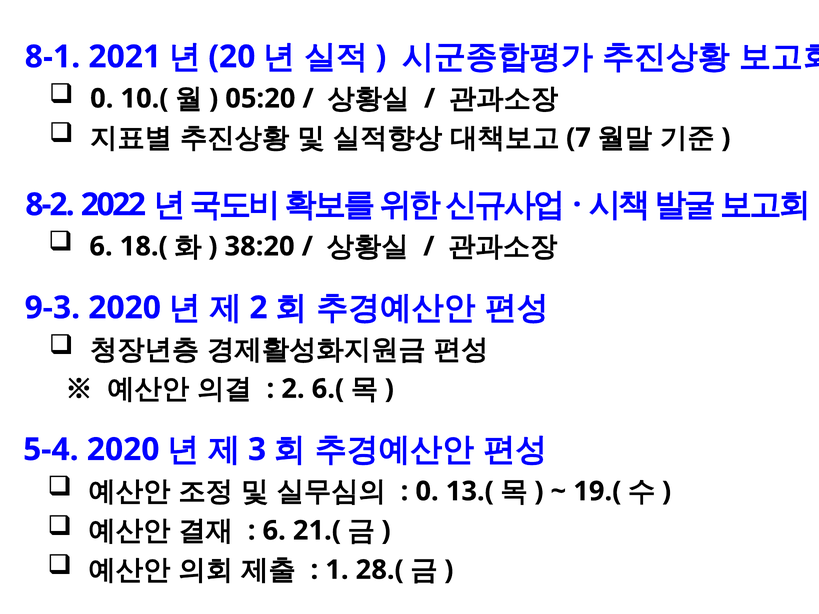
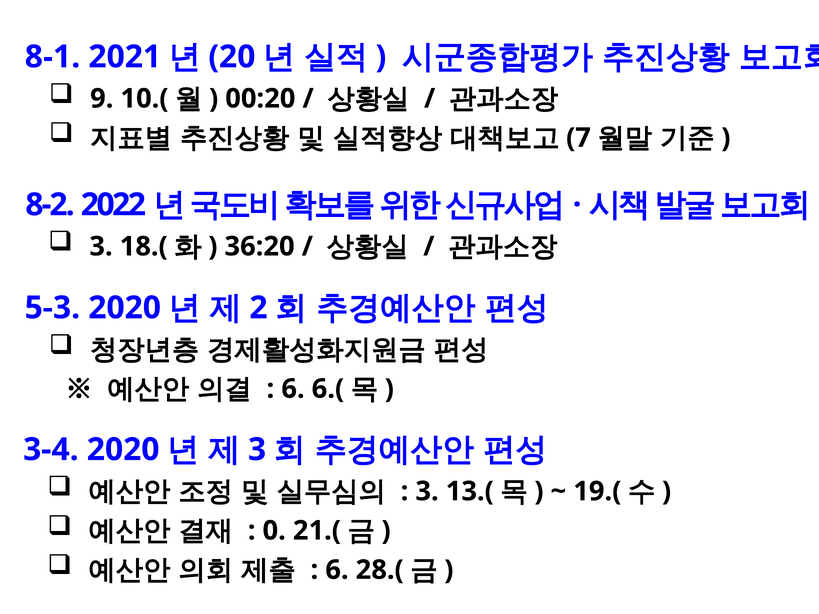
0: 0 -> 9 (102, 99)
05:20: 05:20 -> 00:20 (260, 99)
6: 6 -> 3 (101, 247)
38:20: 38:20 -> 36:20 (260, 247)
9-3: 9-3 -> 5-3 (52, 308)
2: 2 -> 6 (293, 389)
5-4: 5-4 -> 3-4 (51, 450)
0: 0 -> 3 (427, 491)
6: 6 -> 0 (274, 531)
1: 1 -> 6 (337, 570)
